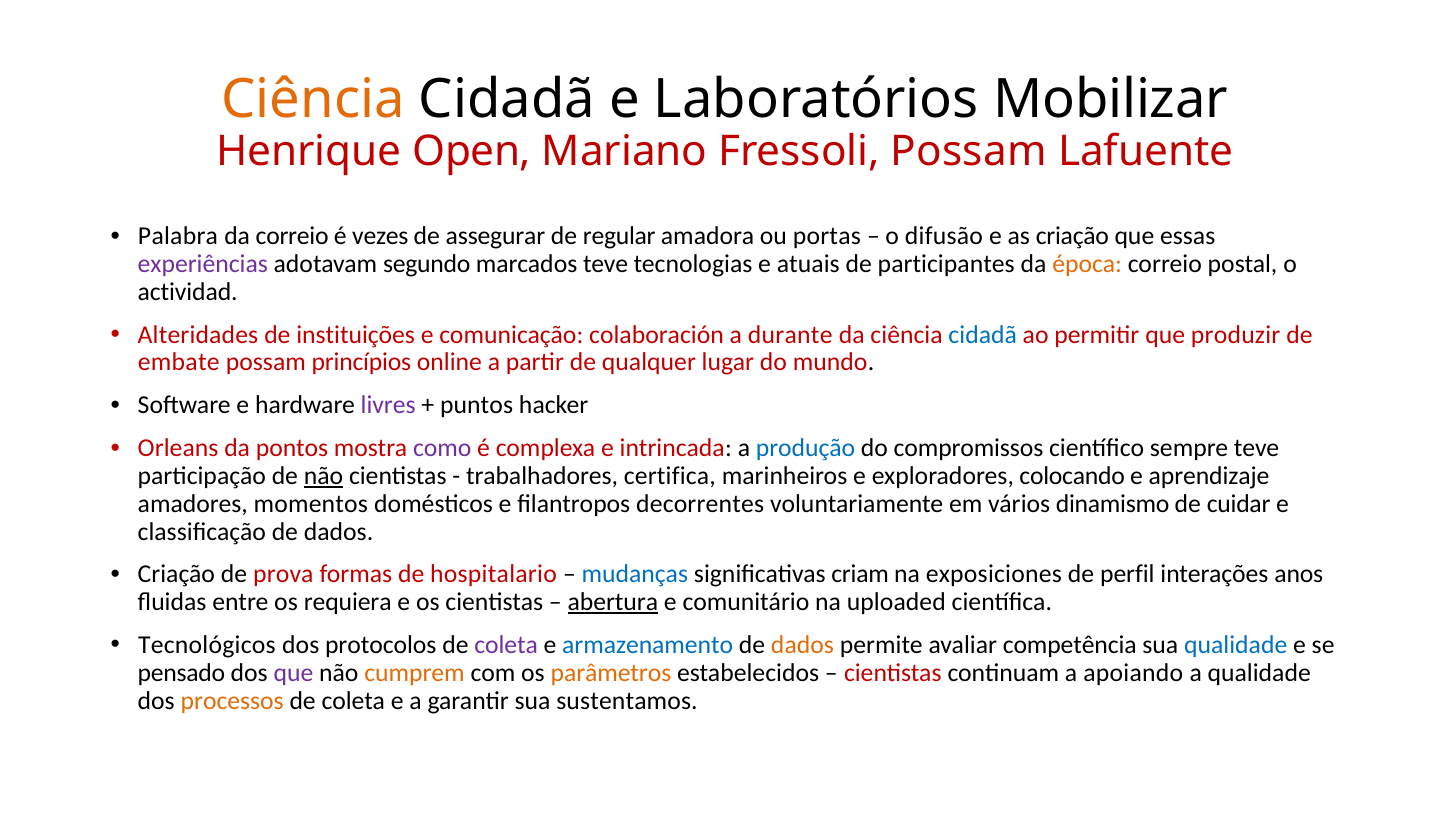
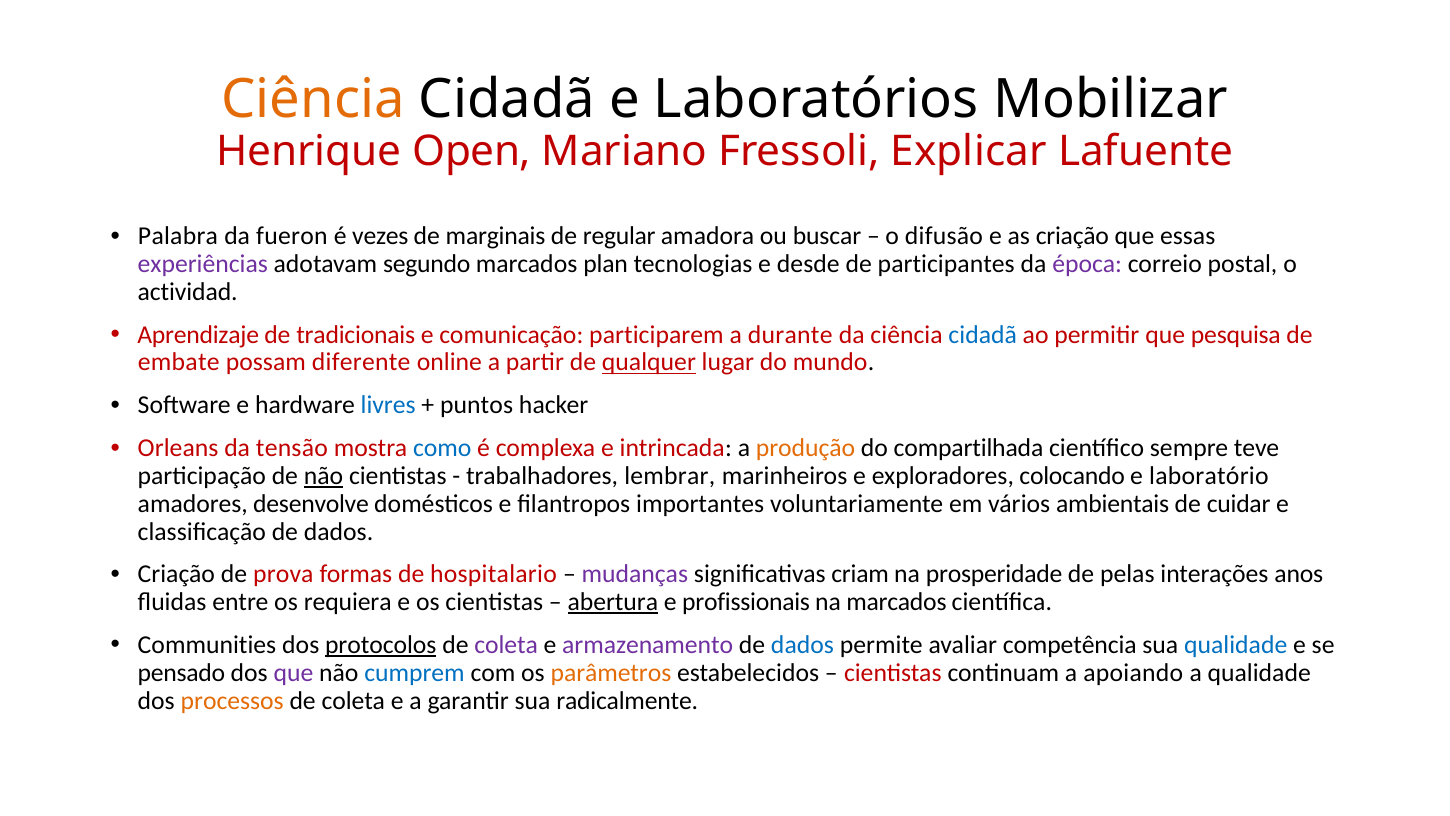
Fressoli Possam: Possam -> Explicar (969, 151)
da correio: correio -> fueron (292, 236)
assegurar: assegurar -> marginais (496, 236)
portas: portas -> buscar (827, 236)
marcados teve: teve -> plan (606, 264)
atuais: atuais -> desde (808, 264)
época colour: orange -> purple (1087, 264)
Alteridades: Alteridades -> Aprendizaje (198, 335)
instituições: instituições -> tradicionais (356, 335)
colaboración: colaboración -> participarem (656, 335)
produzir: produzir -> pesquisa (1236, 335)
princípios: princípios -> diferente (361, 362)
qualquer underline: none -> present (649, 362)
livres colour: purple -> blue (388, 405)
pontos: pontos -> tensão (292, 448)
como colour: purple -> blue (442, 448)
produção colour: blue -> orange (806, 448)
compromissos: compromissos -> compartilhada (969, 448)
certifica: certifica -> lembrar (670, 476)
aprendizaje: aprendizaje -> laboratório (1209, 476)
momentos: momentos -> desenvolve (311, 504)
decorrentes: decorrentes -> importantes (700, 504)
dinamismo: dinamismo -> ambientais (1113, 504)
mudanças colour: blue -> purple (635, 574)
exposiciones: exposiciones -> prosperidade (994, 574)
perfil: perfil -> pelas (1127, 574)
comunitário: comunitário -> profissionais (746, 602)
na uploaded: uploaded -> marcados (896, 602)
Tecnológicos: Tecnológicos -> Communities (207, 645)
protocolos underline: none -> present (381, 645)
armazenamento colour: blue -> purple (648, 645)
dados colour: orange -> blue (803, 645)
cumprem colour: orange -> blue (414, 672)
sustentamos: sustentamos -> radicalmente (627, 700)
